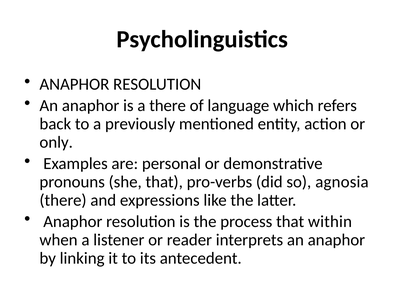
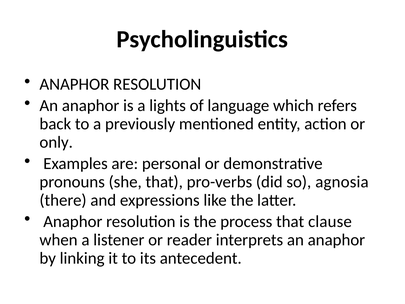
a there: there -> lights (168, 106)
within: within -> clause (330, 221)
